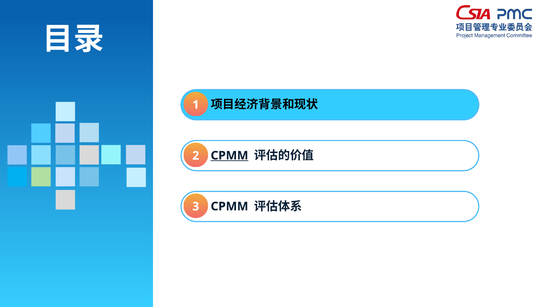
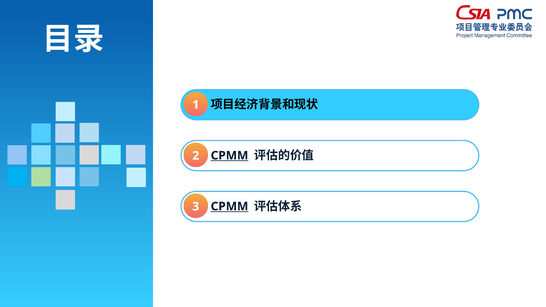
CPMM underline: none -> present (229, 206)
